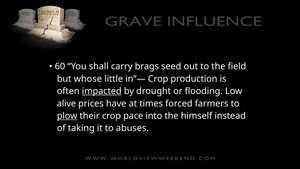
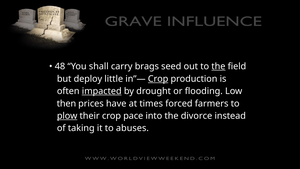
60: 60 -> 48 (60, 66)
the underline: none -> present (218, 66)
whose: whose -> deploy (88, 79)
Crop underline: none -> present (158, 79)
alive: alive -> then (66, 103)
himself: himself -> divorce (197, 116)
